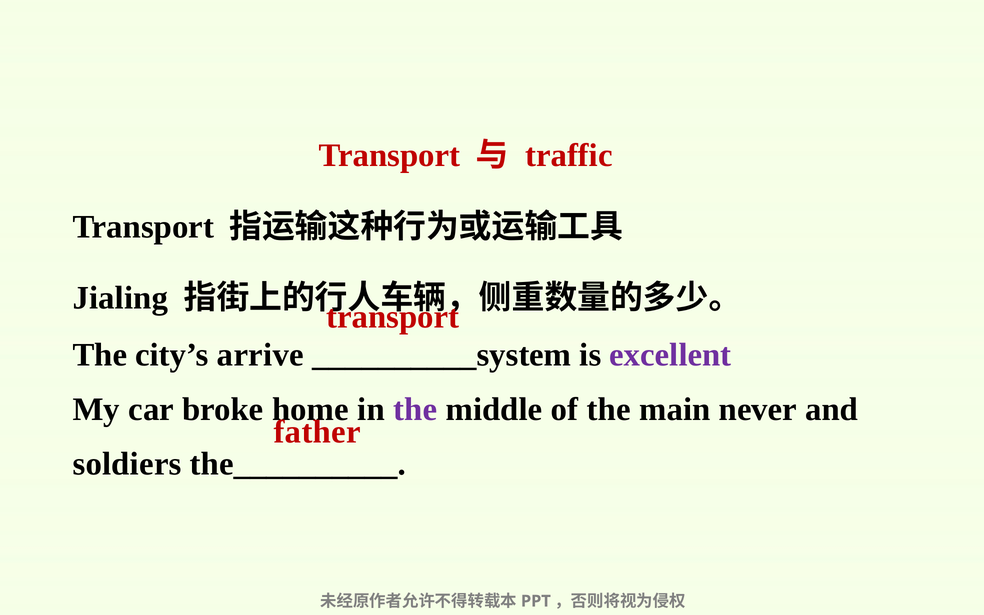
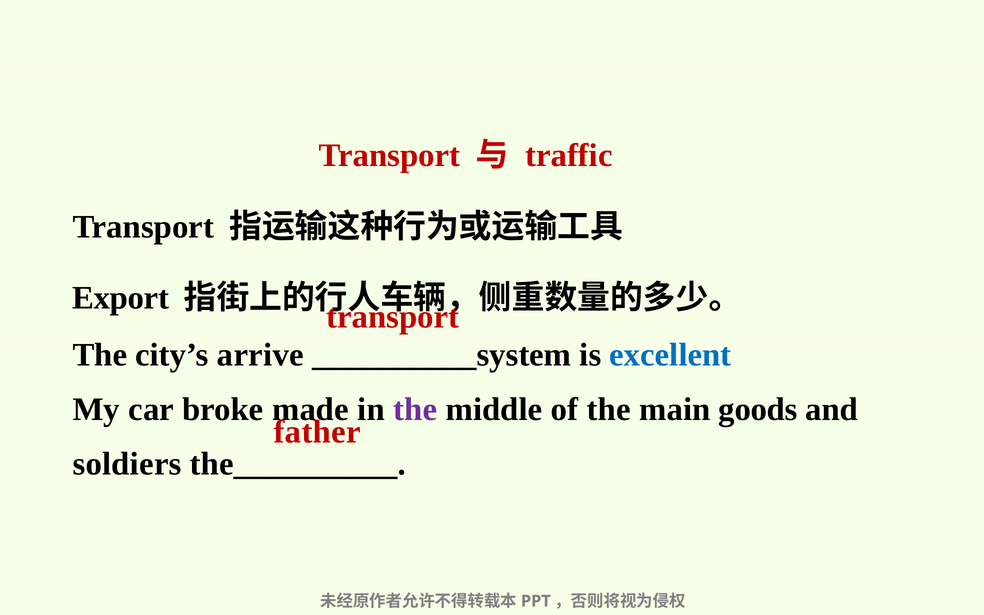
Jialing: Jialing -> Export (121, 298)
excellent colour: purple -> blue (670, 355)
home: home -> made (310, 409)
never: never -> goods (758, 409)
